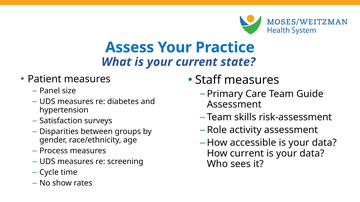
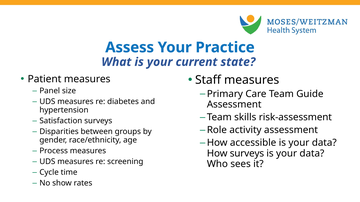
How current: current -> surveys (247, 154)
